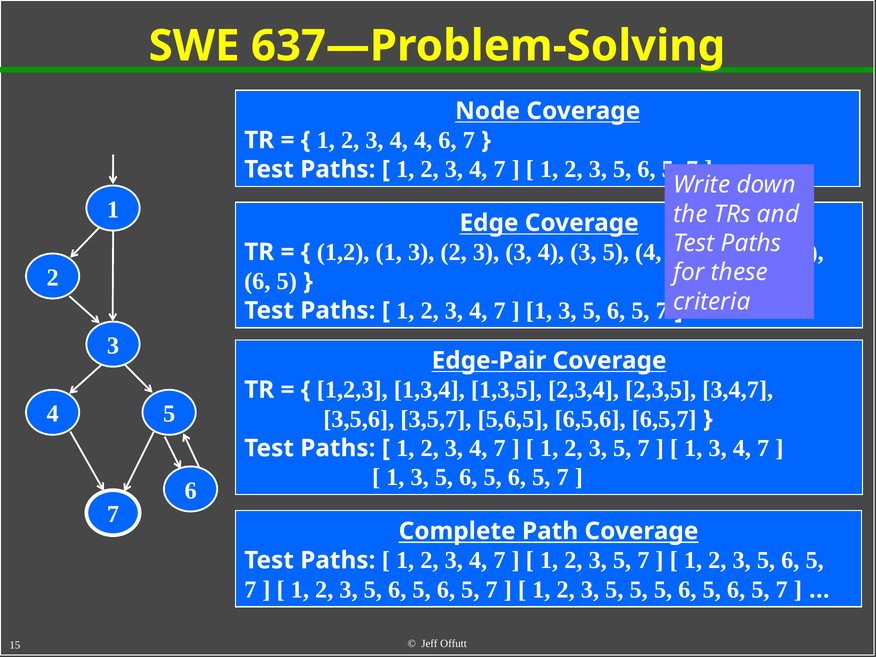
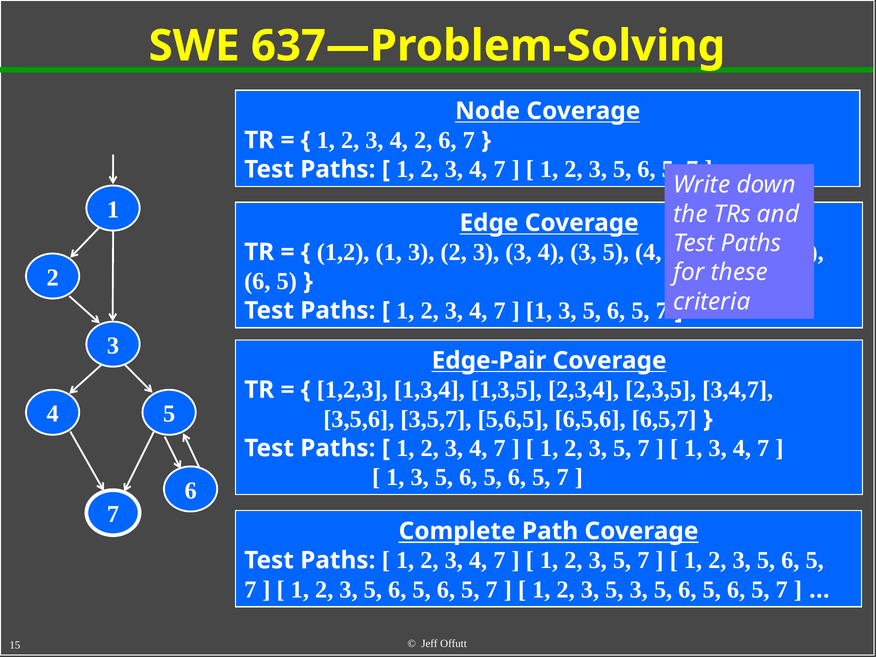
4 4: 4 -> 2 (423, 140)
3 5 5: 5 -> 3 (639, 590)
